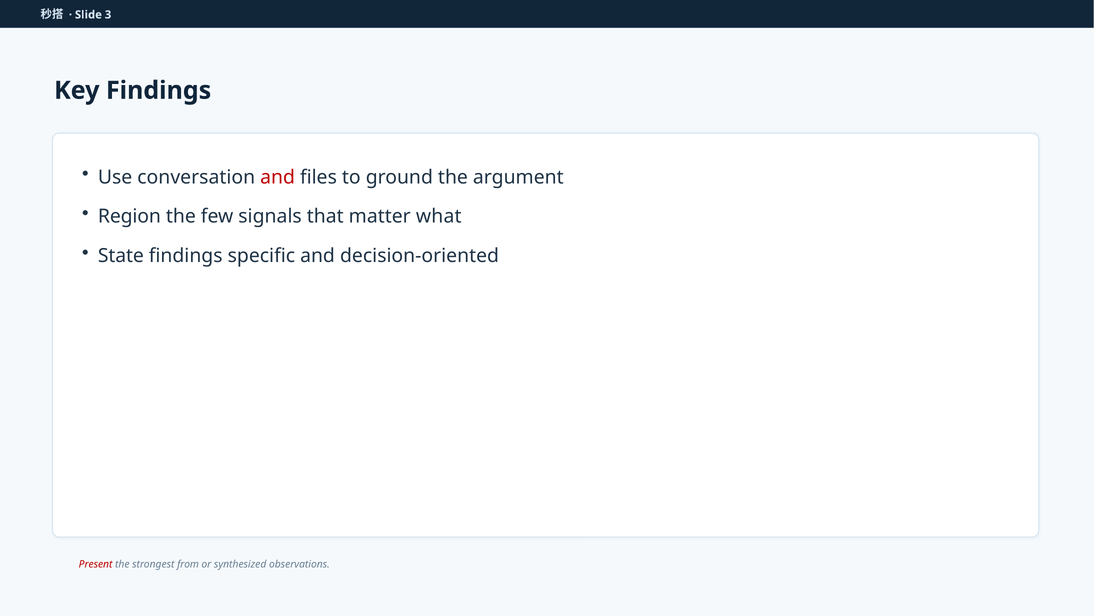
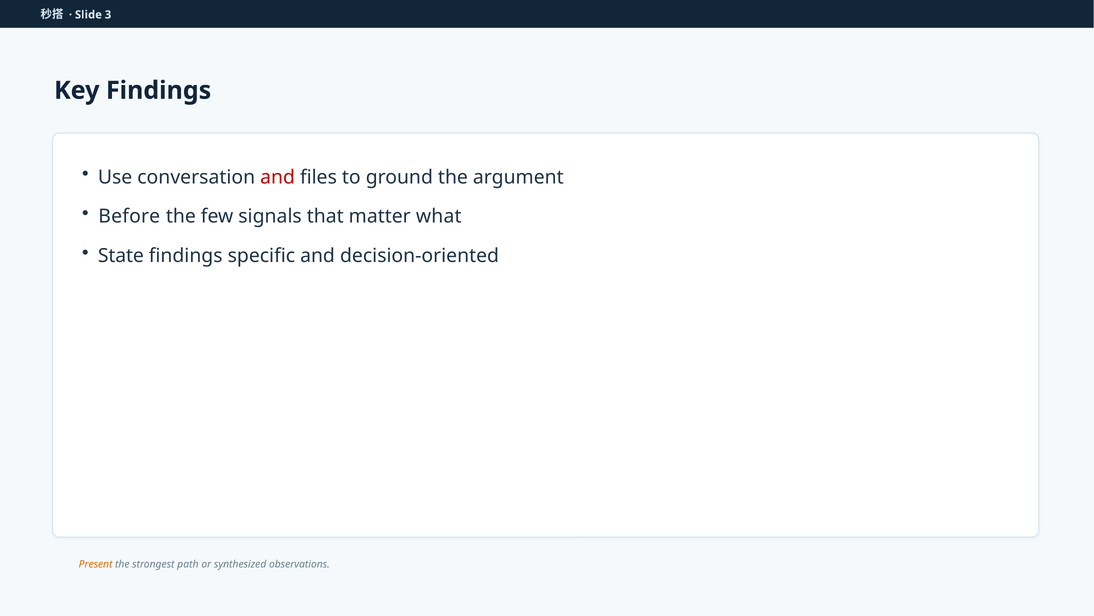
Region: Region -> Before (129, 216)
Present colour: red -> orange (96, 564)
from: from -> path (188, 564)
